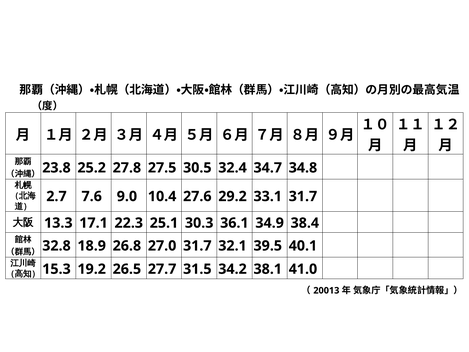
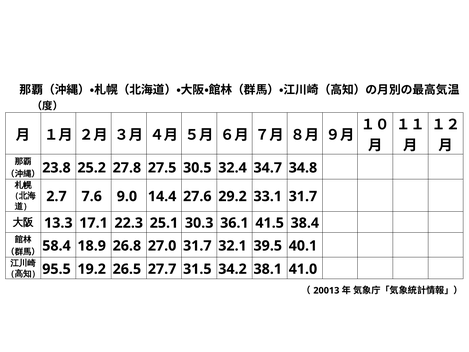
10.4: 10.4 -> 14.4 (162, 196)
34.9: 34.9 -> 41.5 (270, 223)
32.8: 32.8 -> 58.4 (56, 246)
15.3: 15.3 -> 95.5 (56, 269)
